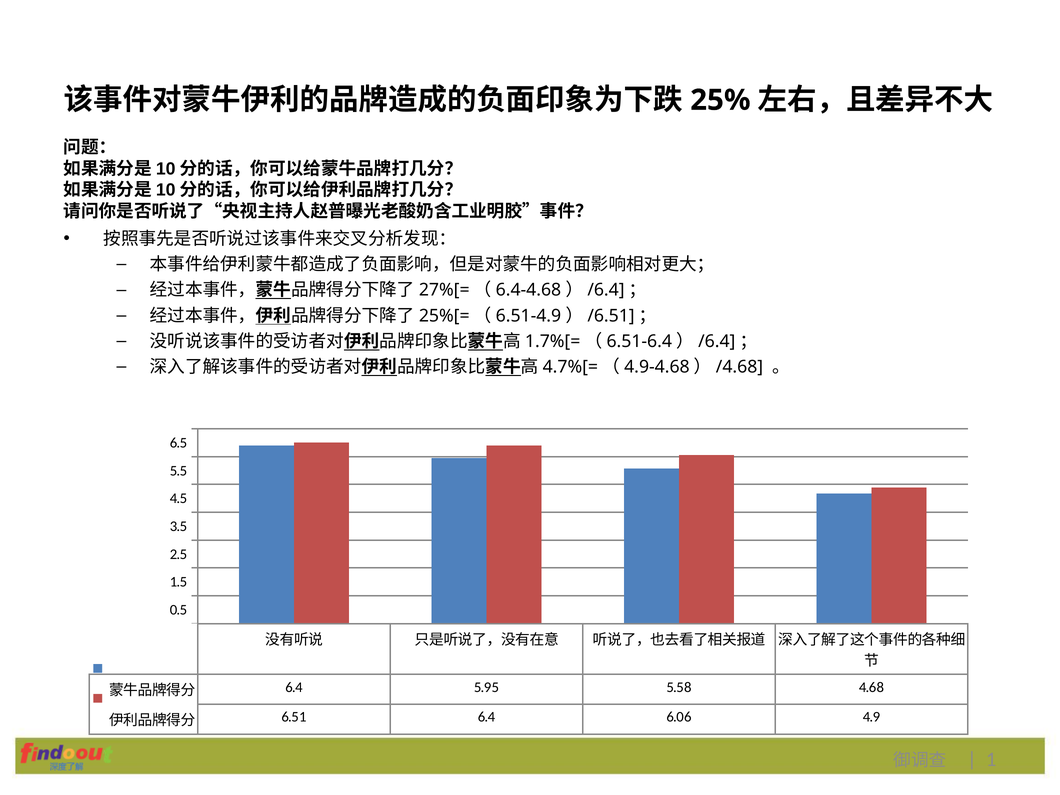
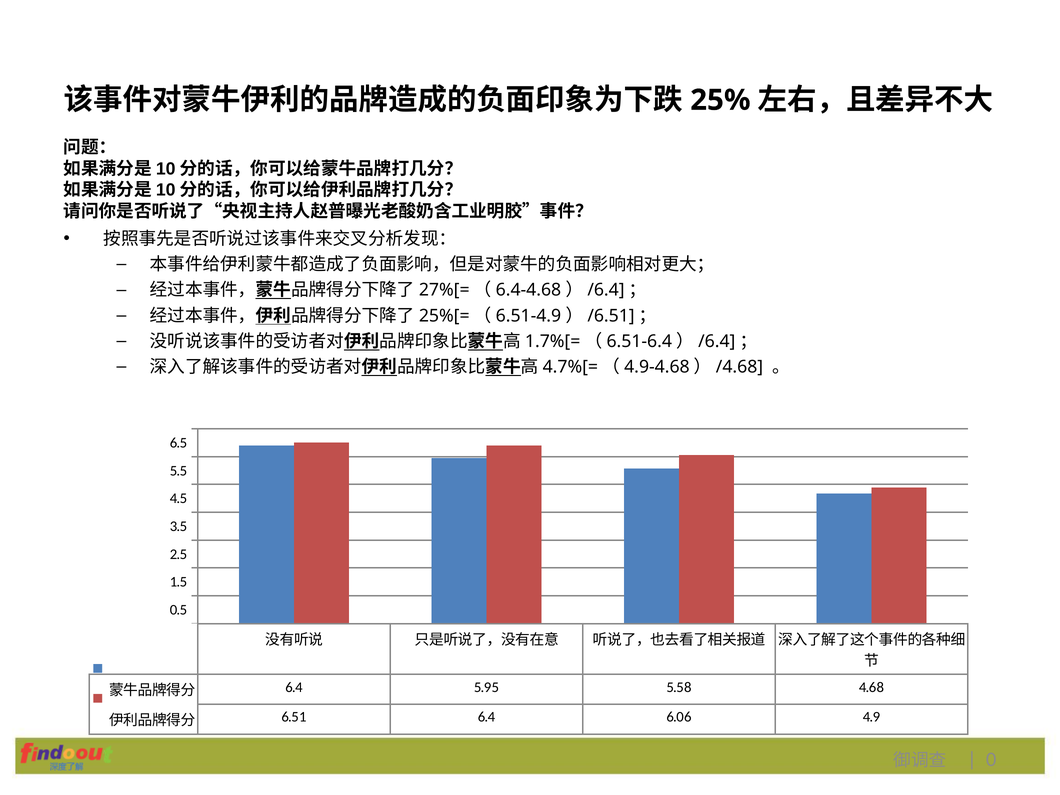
1: 1 -> 0 (991, 759)
